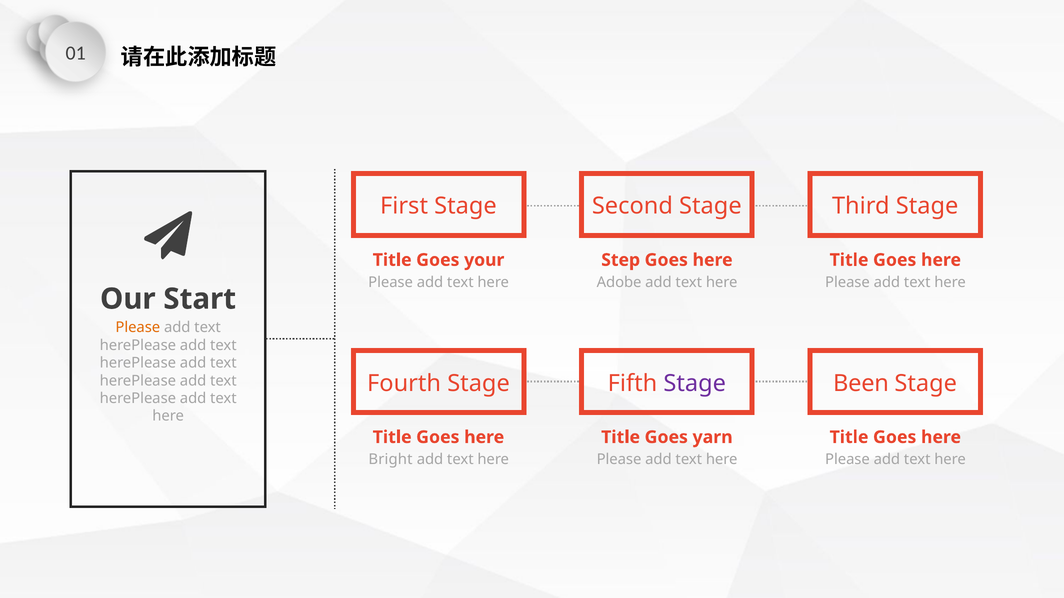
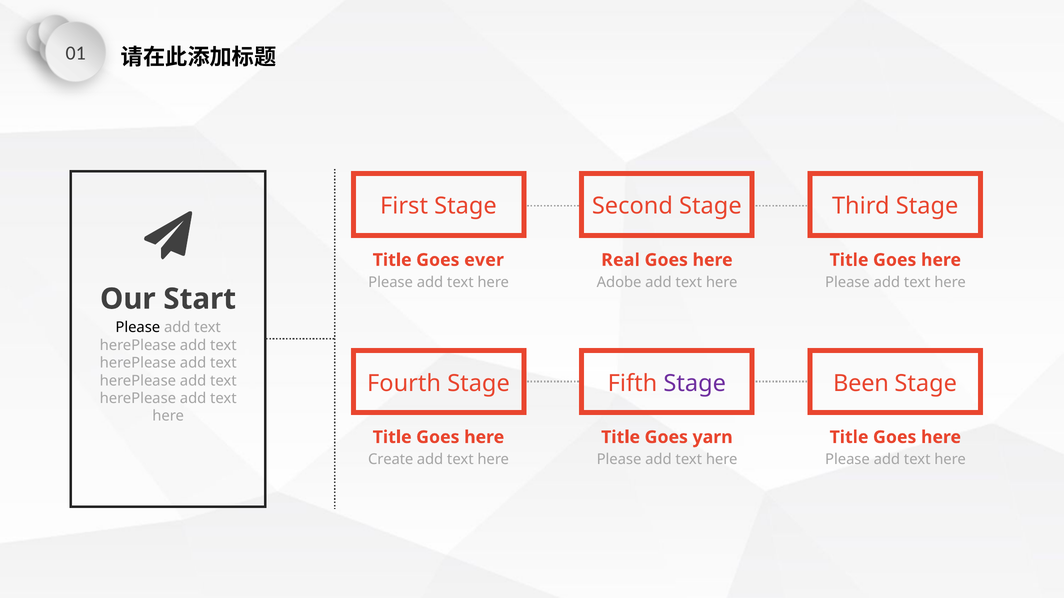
your: your -> ever (484, 260)
Step: Step -> Real (621, 260)
Please colour: orange -> black (138, 328)
Bright: Bright -> Create (391, 460)
